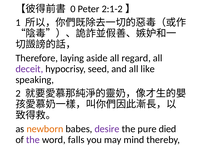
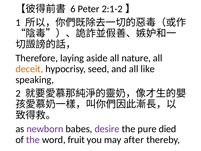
0: 0 -> 6 (73, 9)
regard: regard -> nature (136, 58)
deceit colour: purple -> orange (29, 69)
newborn colour: orange -> purple (45, 129)
falls: falls -> fruit (76, 140)
mind: mind -> after (134, 140)
